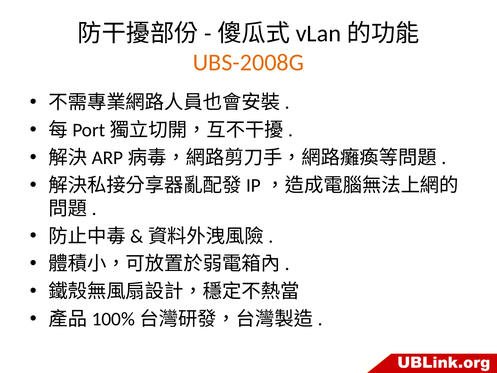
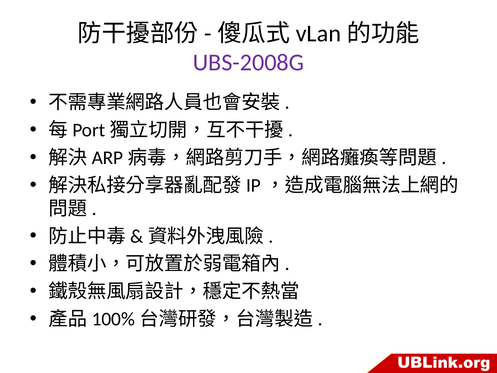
UBS-2008G colour: orange -> purple (248, 63)
